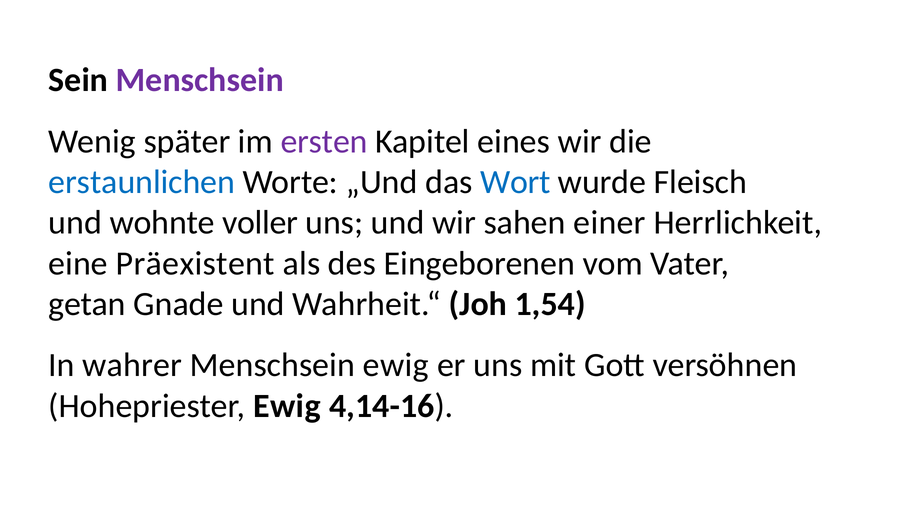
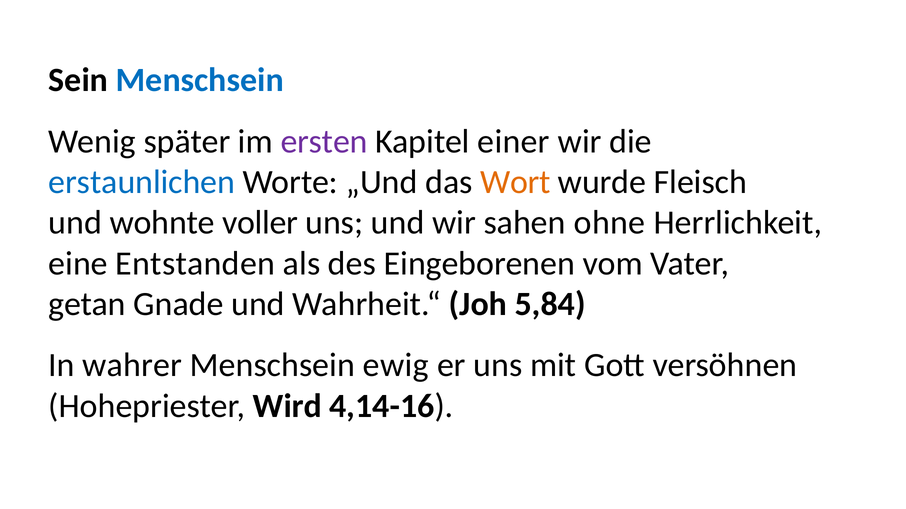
Menschsein colour: purple -> blue (200, 80)
eines: eines -> einer (514, 141)
Wort colour: blue -> orange (515, 182)
einer: einer -> ohne (610, 223)
Präexistent: Präexistent -> Entstanden (195, 264)
1,54: 1,54 -> 5,84 (550, 305)
Hohepriester Ewig: Ewig -> Wird (287, 406)
